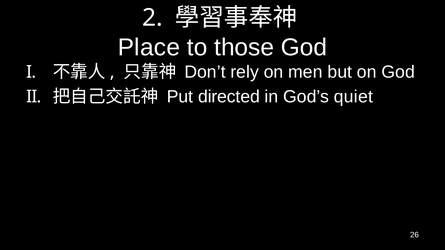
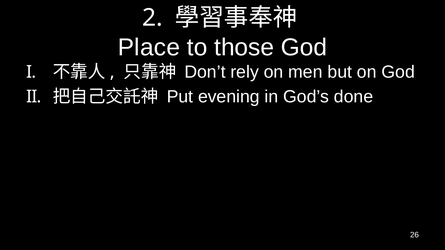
directed: directed -> evening (229, 97)
quiet: quiet -> done (354, 97)
